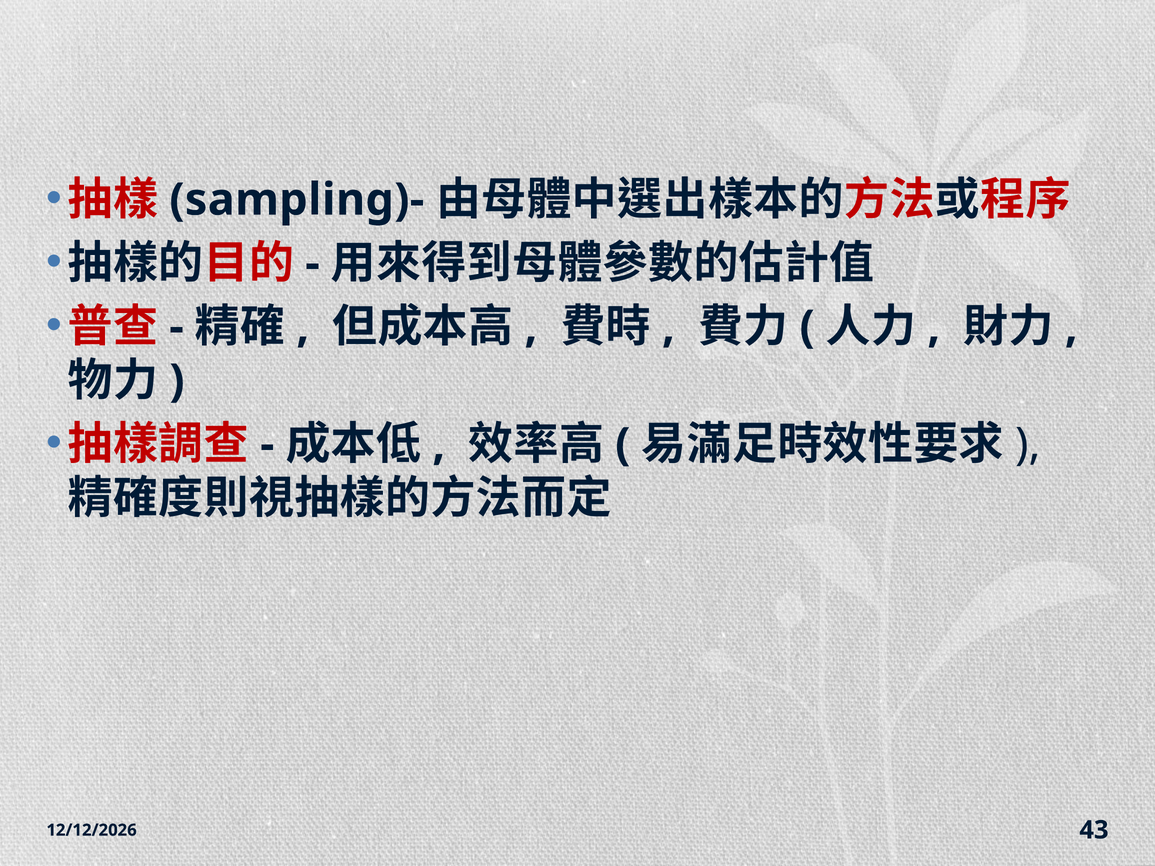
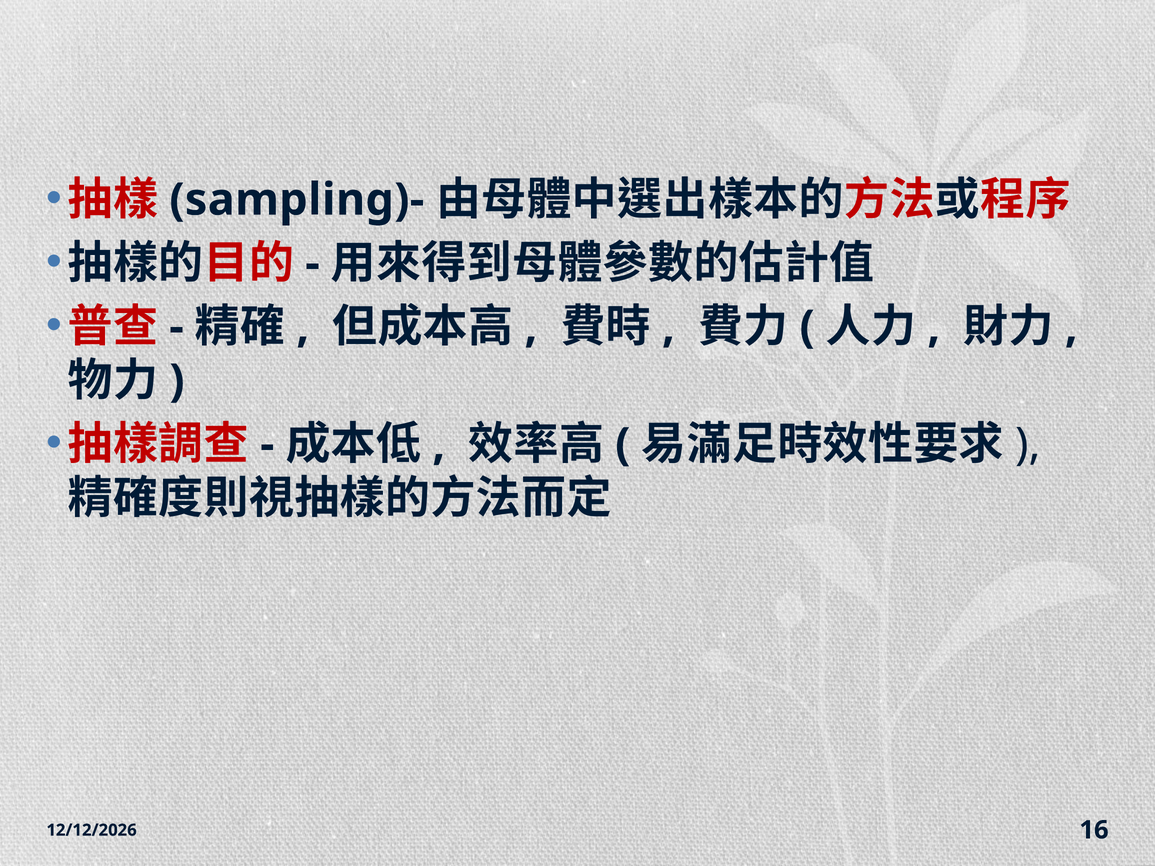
43: 43 -> 16 (1094, 830)
